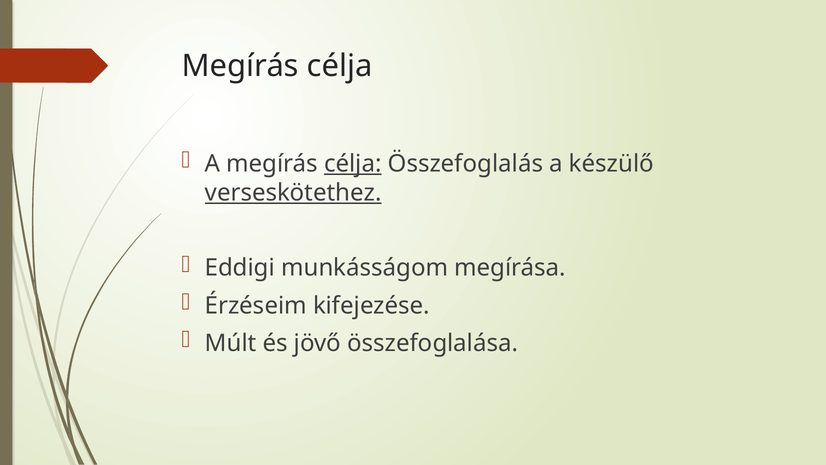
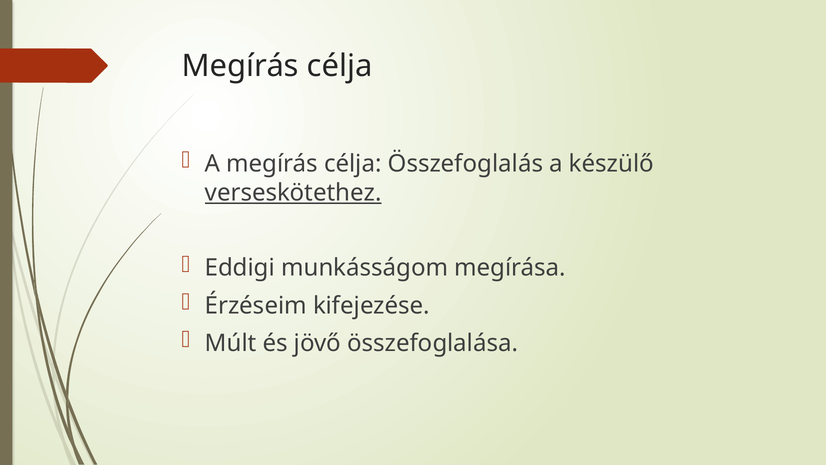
célja underline: present -> none (353, 164)
